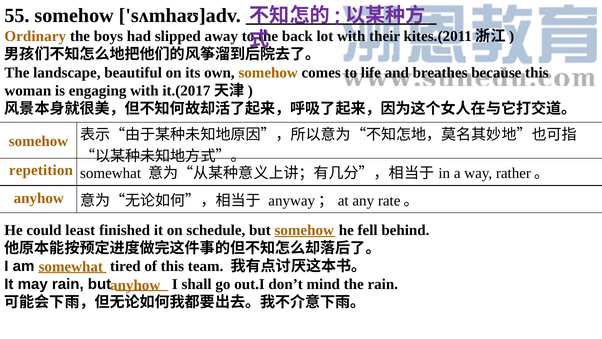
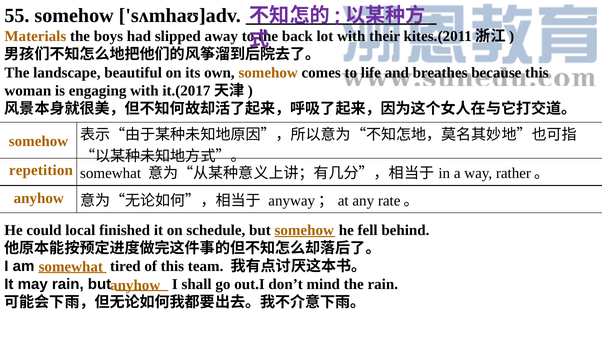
Ordinary: Ordinary -> Materials (35, 36)
least: least -> local (80, 230)
